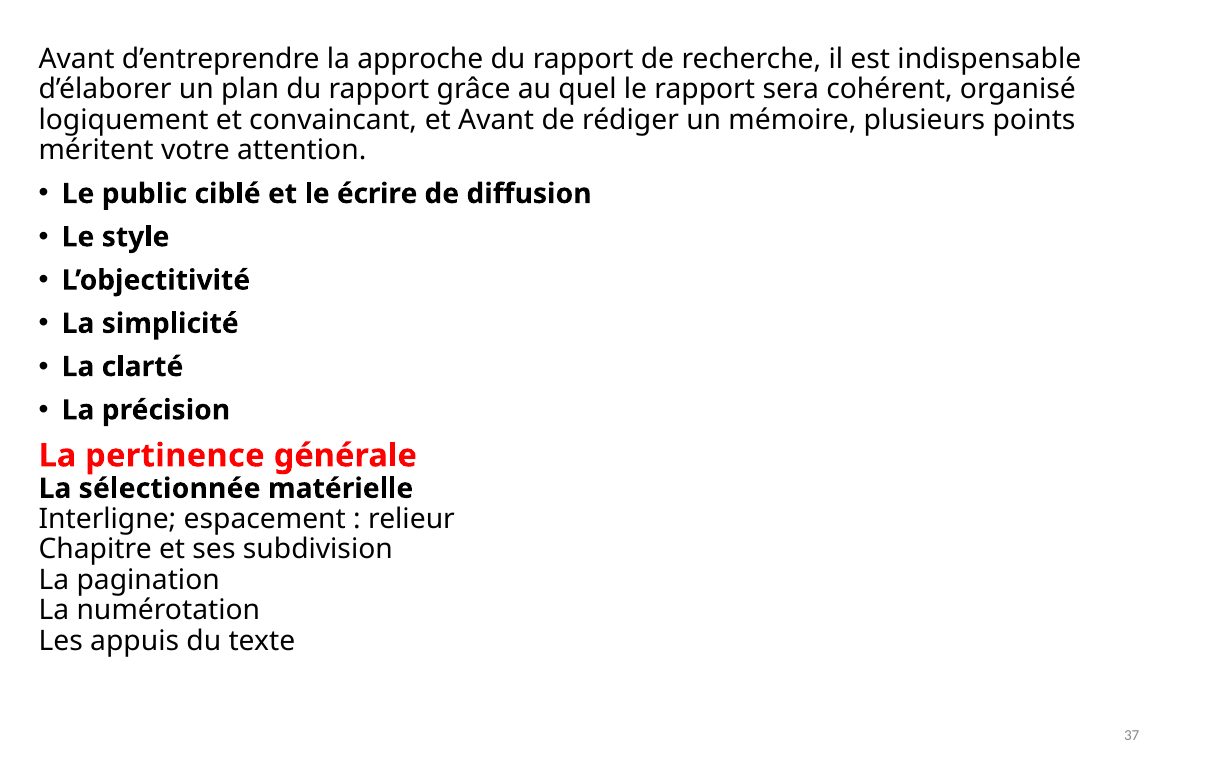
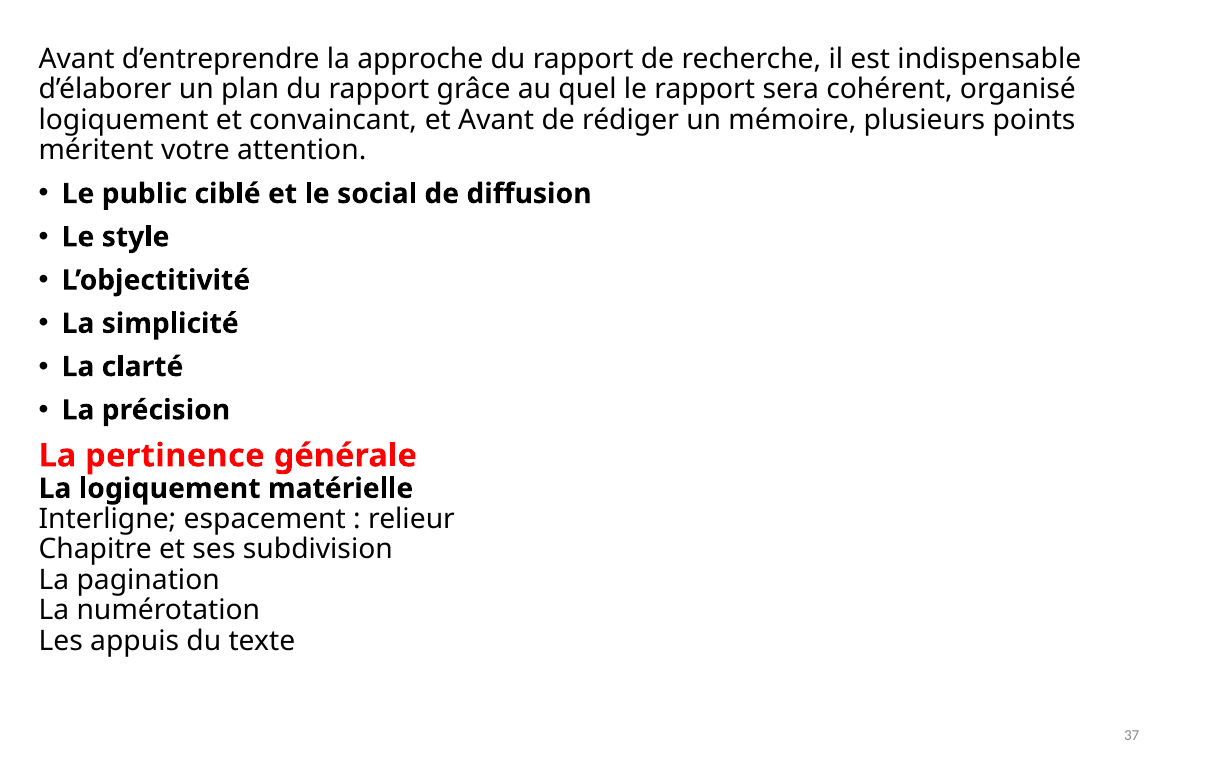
écrire: écrire -> social (377, 194)
La sélectionnée: sélectionnée -> logiquement (170, 489)
